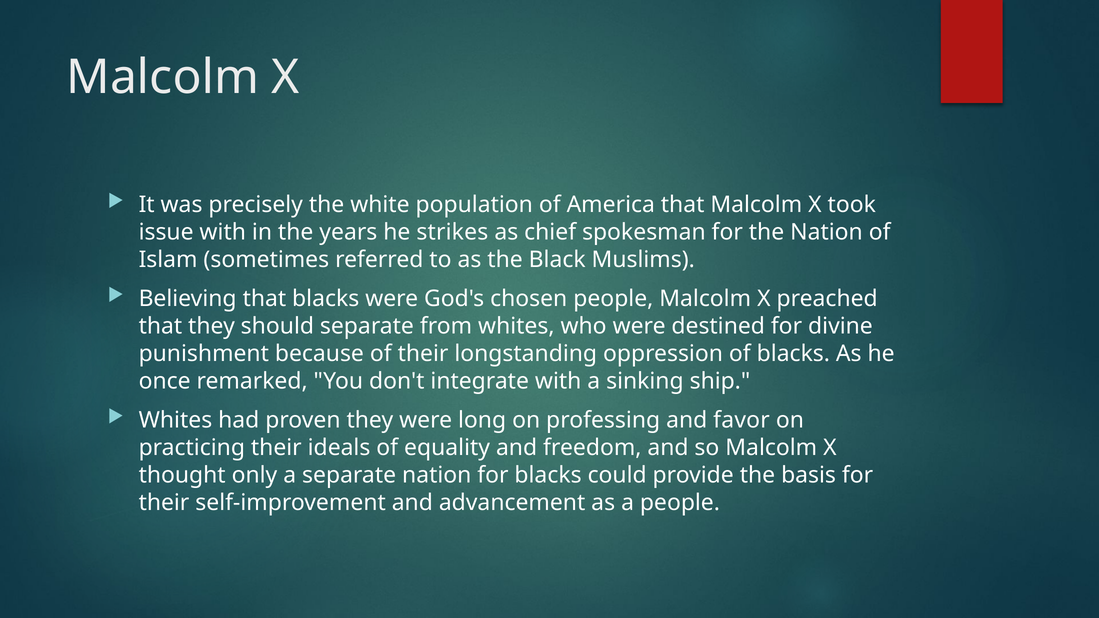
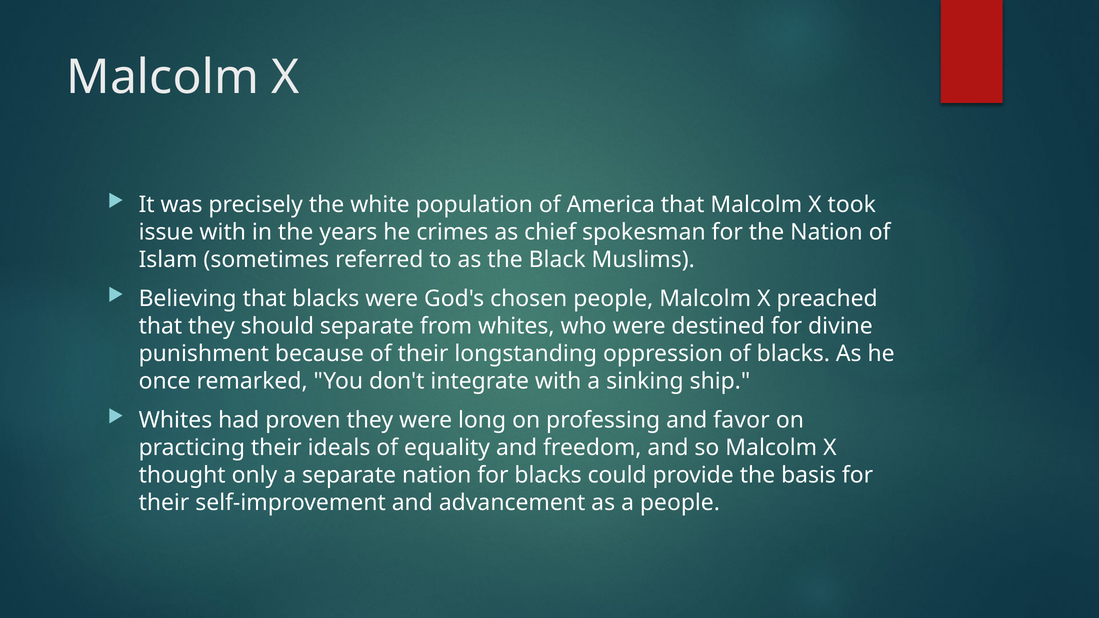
strikes: strikes -> crimes (452, 232)
